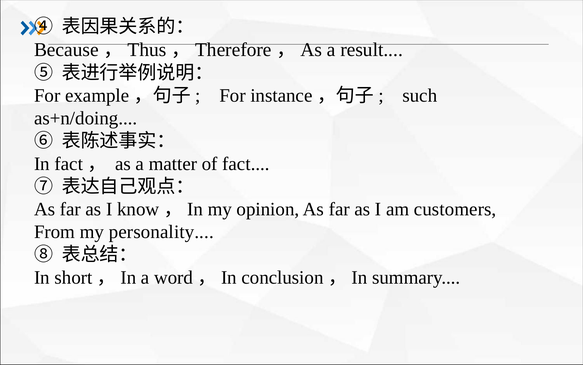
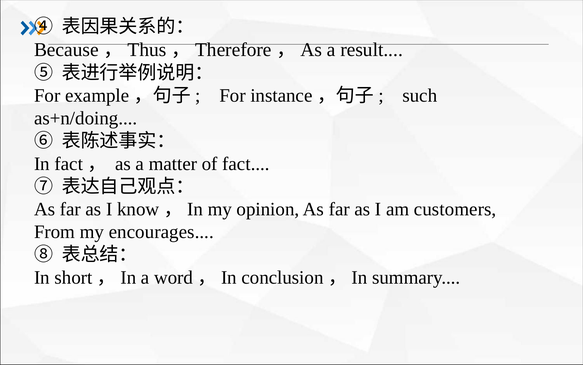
personality: personality -> encourages (161, 232)
